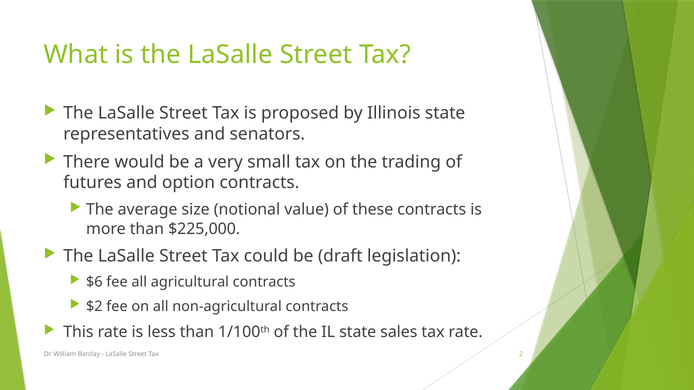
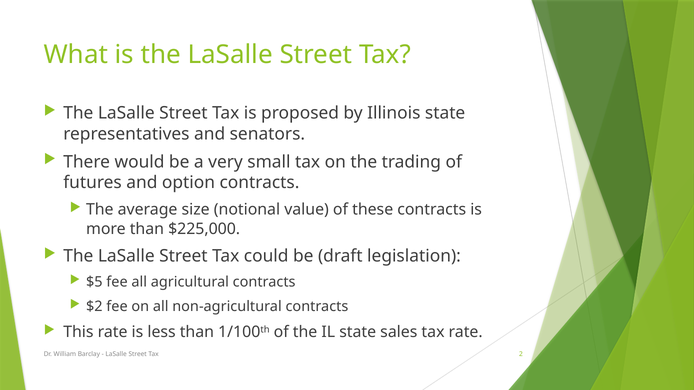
$6: $6 -> $5 (94, 282)
